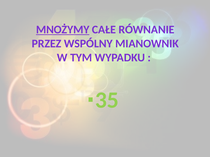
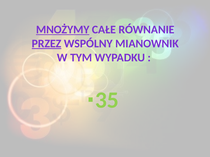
PRZEZ underline: none -> present (47, 44)
